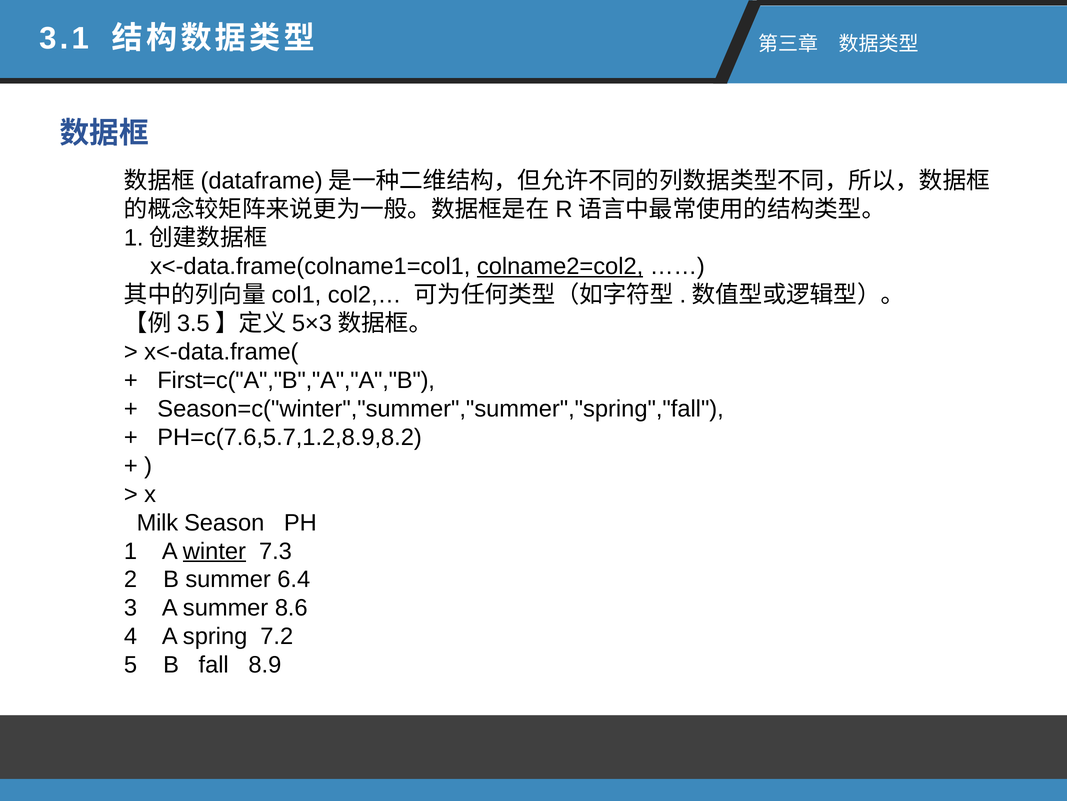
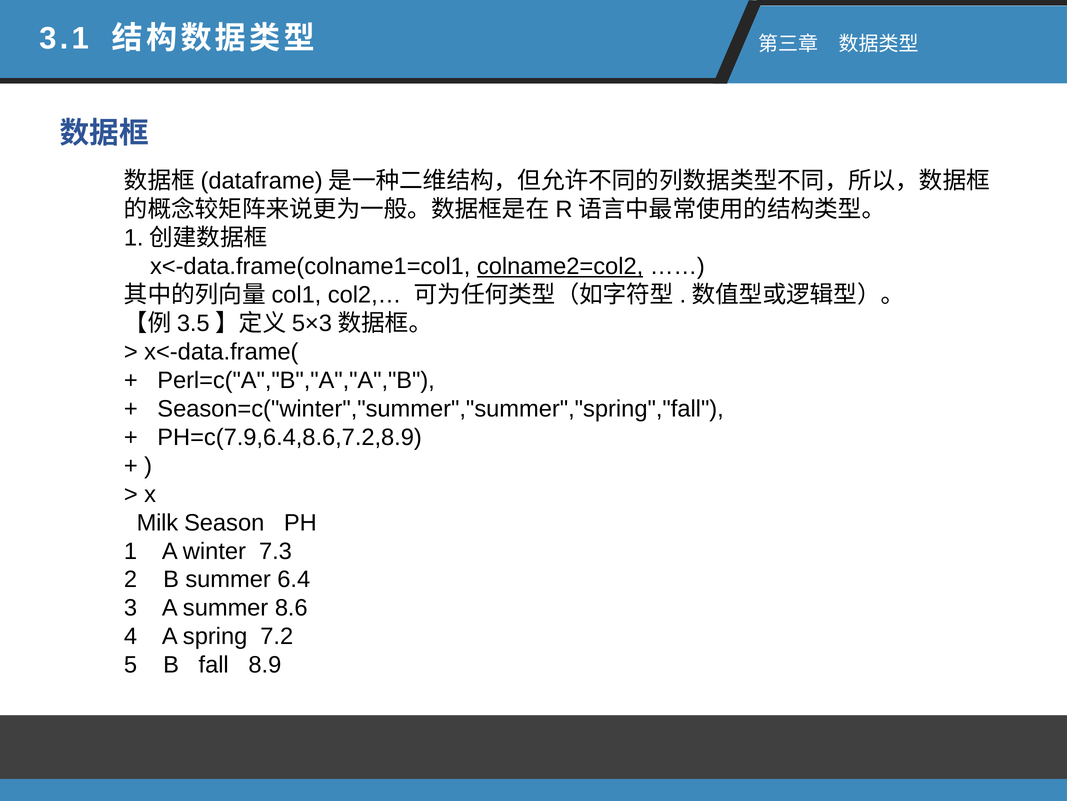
First=c("A","B","A","A","B: First=c("A","B","A","A","B -> Perl=c("A","B","A","A","B (296, 380)
PH=c(7.6,5.7,1.2,8.9,8.2: PH=c(7.6,5.7,1.2,8.9,8.2 -> PH=c(7.9,6.4,8.6,7.2,8.9 (290, 437)
winter underline: present -> none (214, 551)
